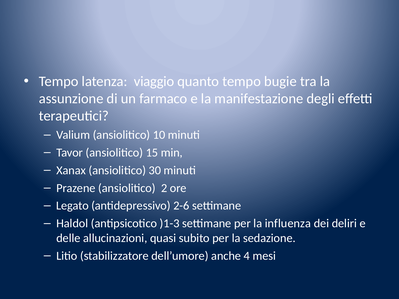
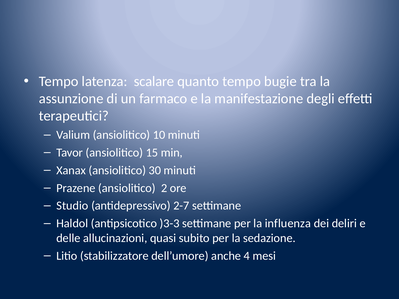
viaggio: viaggio -> scalare (154, 81)
Legato: Legato -> Studio (72, 206)
2-6: 2-6 -> 2-7 (181, 206)
)1-3: )1-3 -> )3-3 (170, 224)
